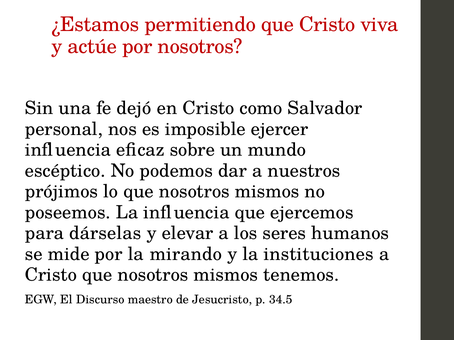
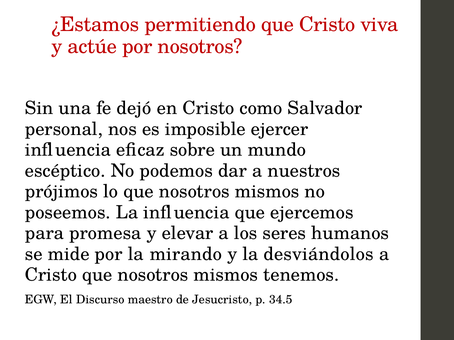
dárselas: dárselas -> promesa (105, 233)
instituciones: instituciones -> desviándolos (319, 254)
